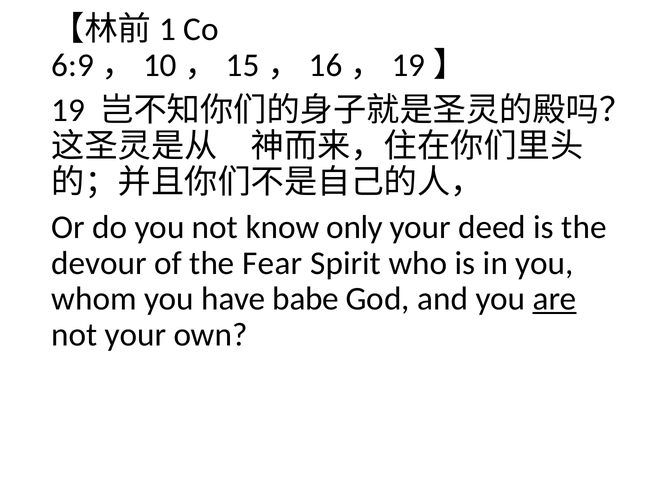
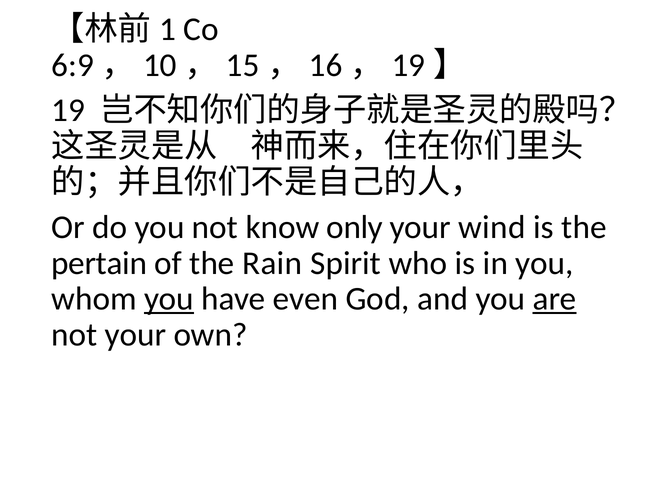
deed: deed -> wind (492, 228)
devour: devour -> pertain (99, 263)
Fear: Fear -> Rain (272, 263)
you underline: none -> present (169, 299)
babe: babe -> even (305, 299)
